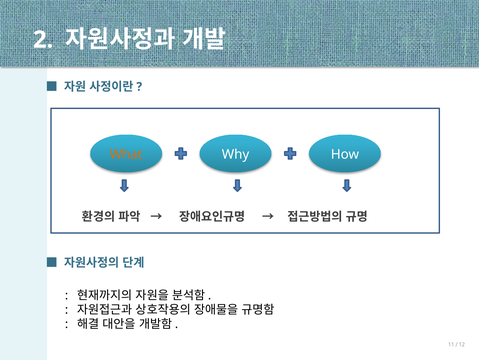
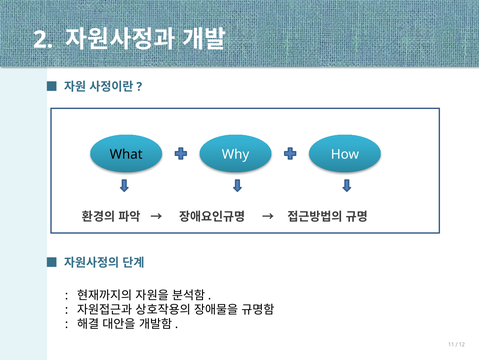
What colour: orange -> black (126, 154)
